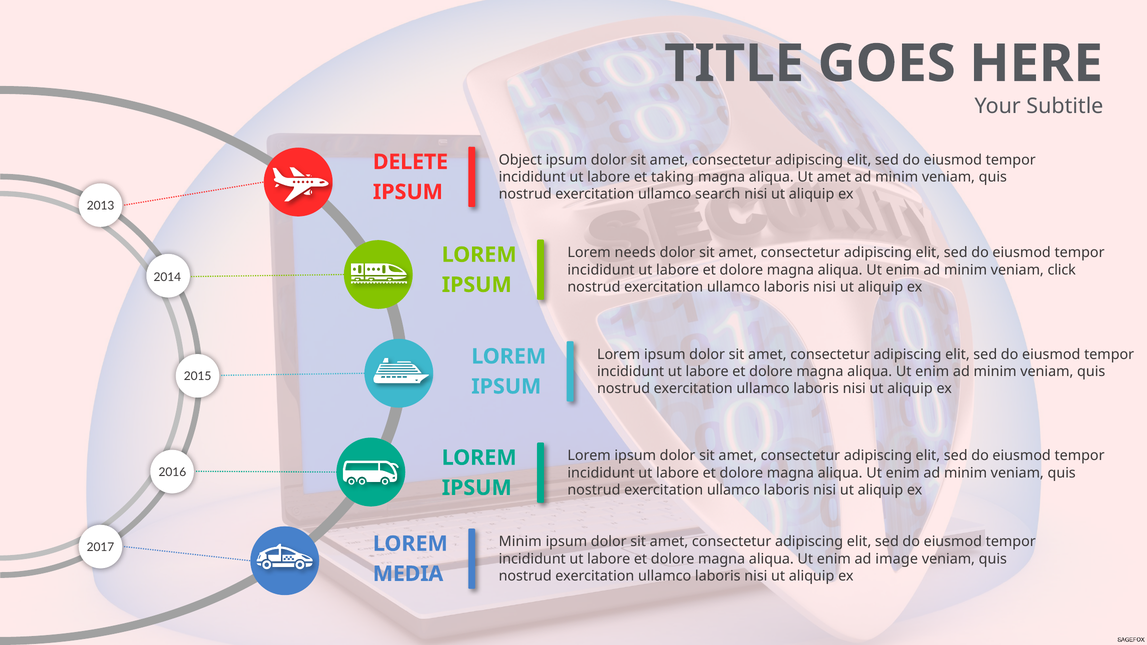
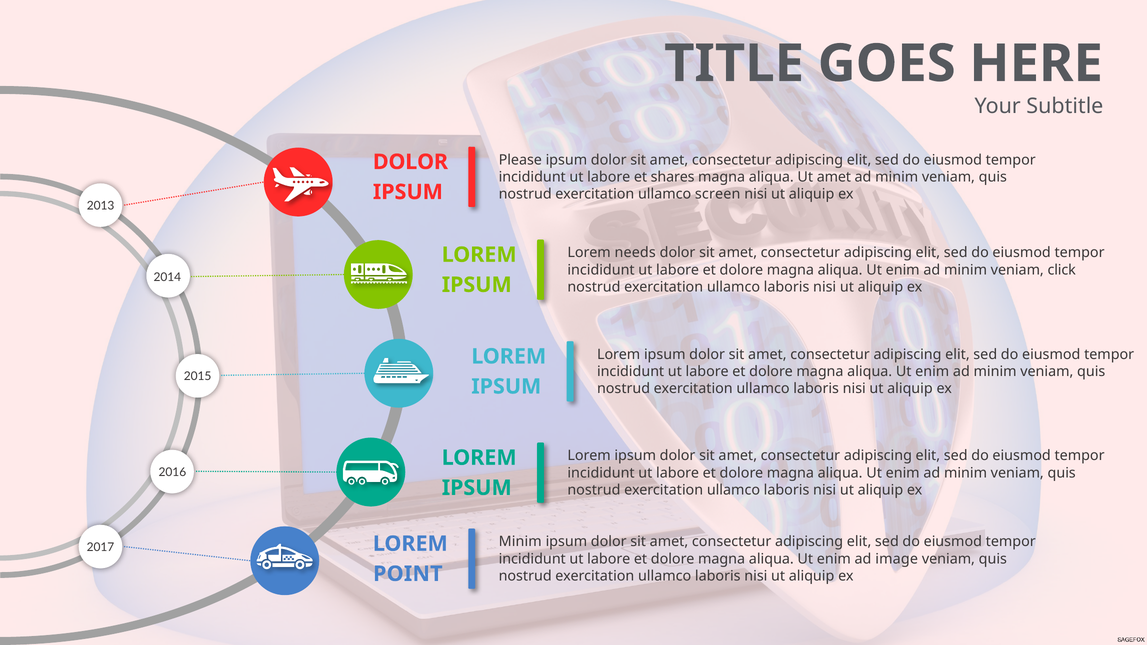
Object: Object -> Please (520, 160)
DELETE: DELETE -> DOLOR (410, 162)
taking: taking -> shares (673, 177)
search: search -> screen (718, 194)
MEDIA: MEDIA -> POINT (408, 574)
